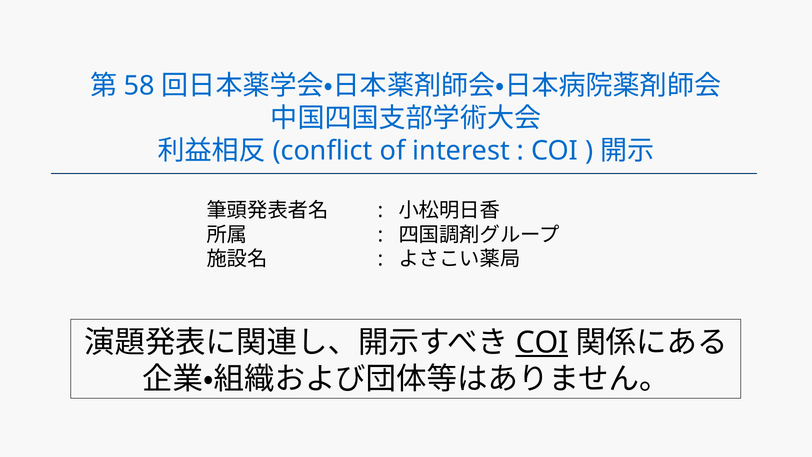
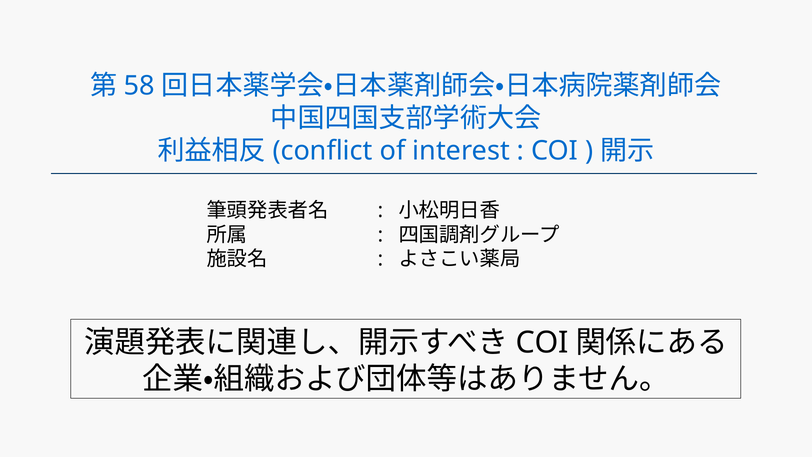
COI underline: present -> none (542, 343)
